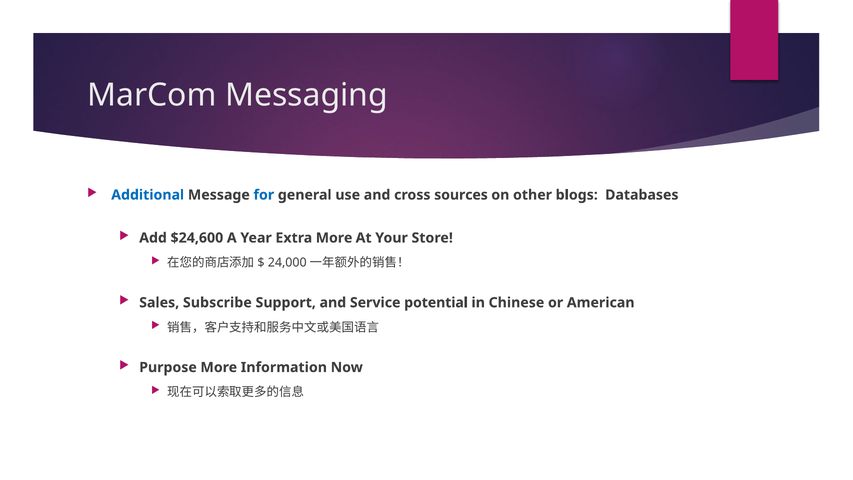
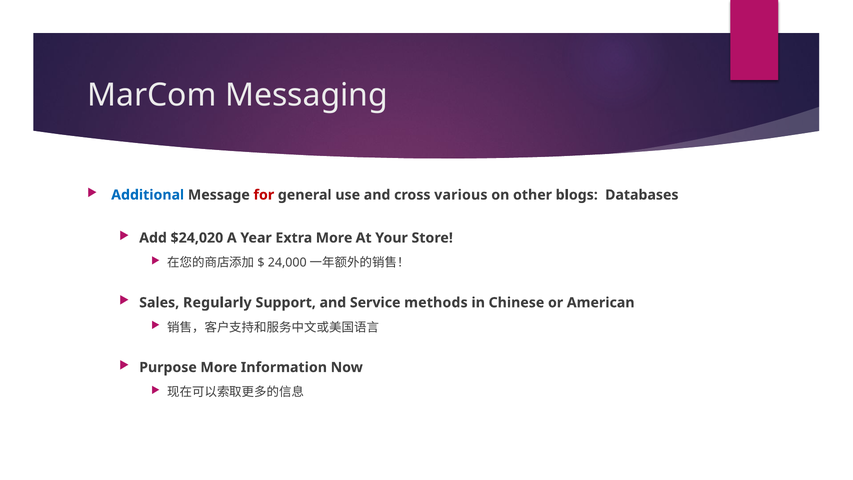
for colour: blue -> red (264, 195)
sources: sources -> various (461, 195)
$24,600: $24,600 -> $24,020 (197, 238)
Subscribe: Subscribe -> Regularly (217, 303)
potential: potential -> methods (436, 303)
